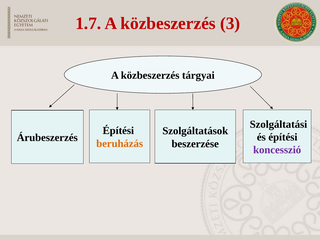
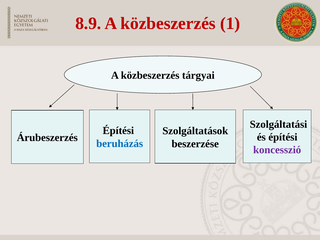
1.7: 1.7 -> 8.9 (88, 23)
3: 3 -> 1 (230, 23)
beruházás colour: orange -> blue (120, 144)
